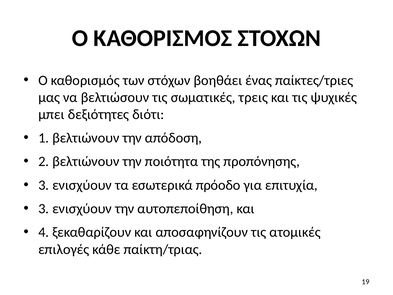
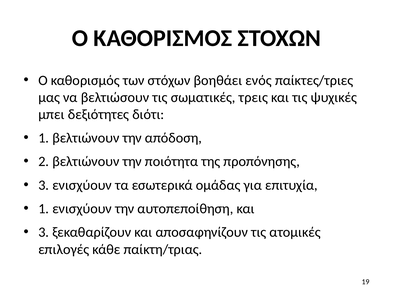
ένας: ένας -> ενός (259, 80)
πρόοδο: πρόοδο -> ομάδας (218, 185)
3: 3 -> 1 (44, 209)
4: 4 -> 3 (44, 232)
